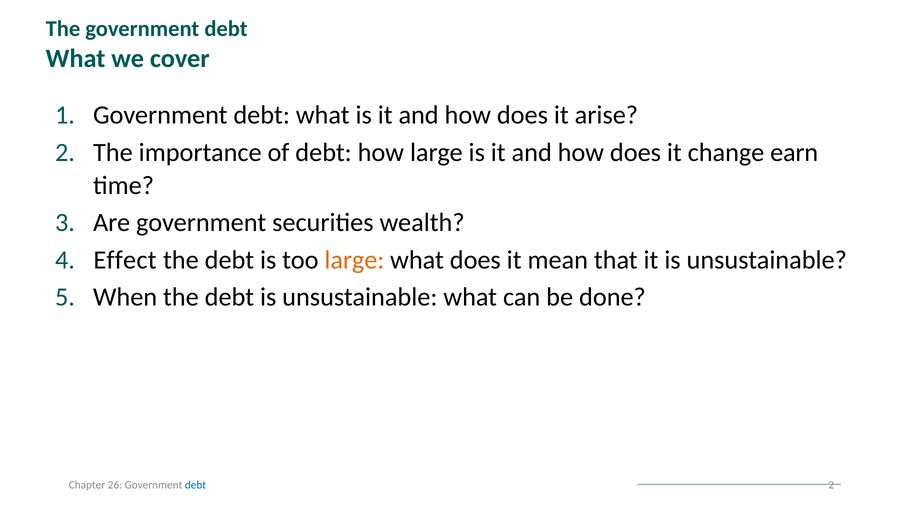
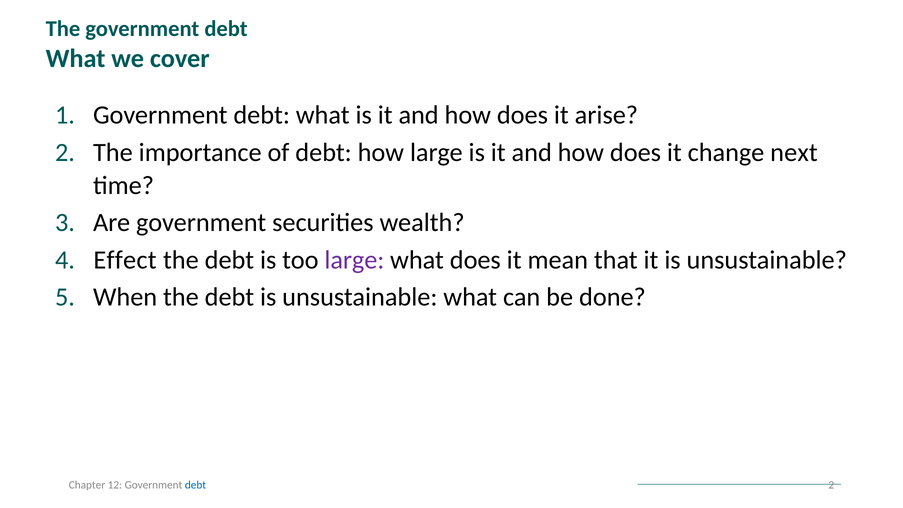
earn: earn -> next (794, 152)
large colour: orange -> purple (354, 260)
26: 26 -> 12 (115, 485)
